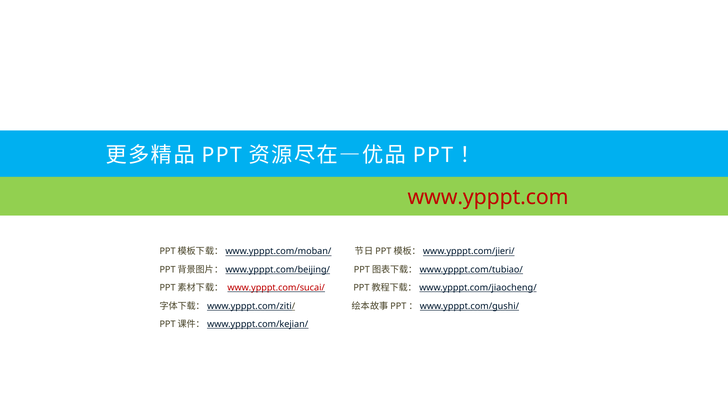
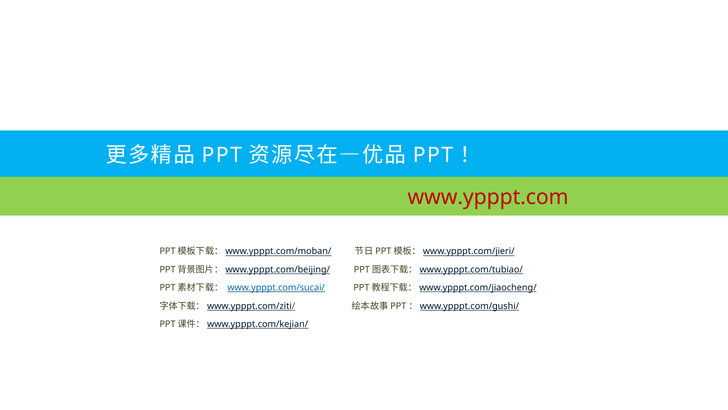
www.ypppt.com/sucai/ colour: red -> blue (276, 287)
